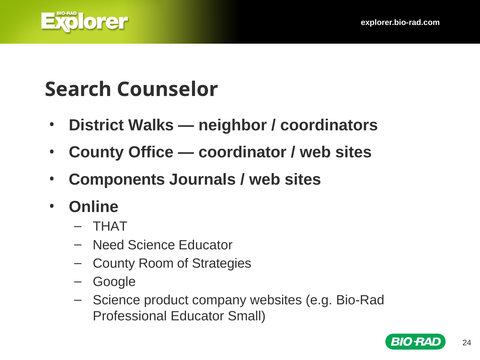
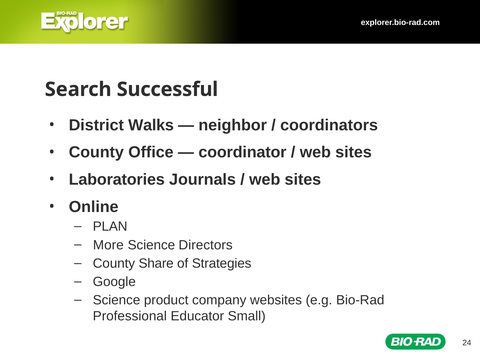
Counselor: Counselor -> Successful (167, 89)
Components: Components -> Laboratories (117, 180)
THAT: THAT -> PLAN (110, 227)
Need: Need -> More (108, 245)
Science Educator: Educator -> Directors (206, 245)
Room: Room -> Share (156, 263)
